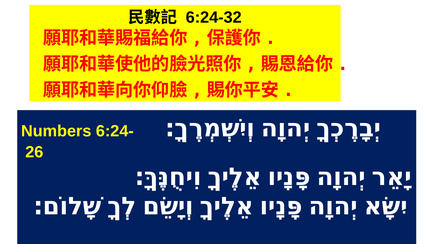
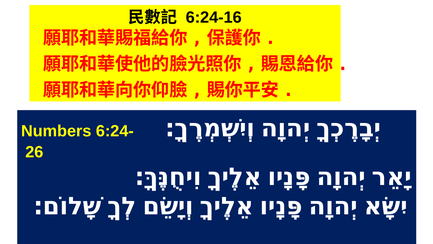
6:24-32: 6:24-32 -> 6:24-16 (214, 18)
